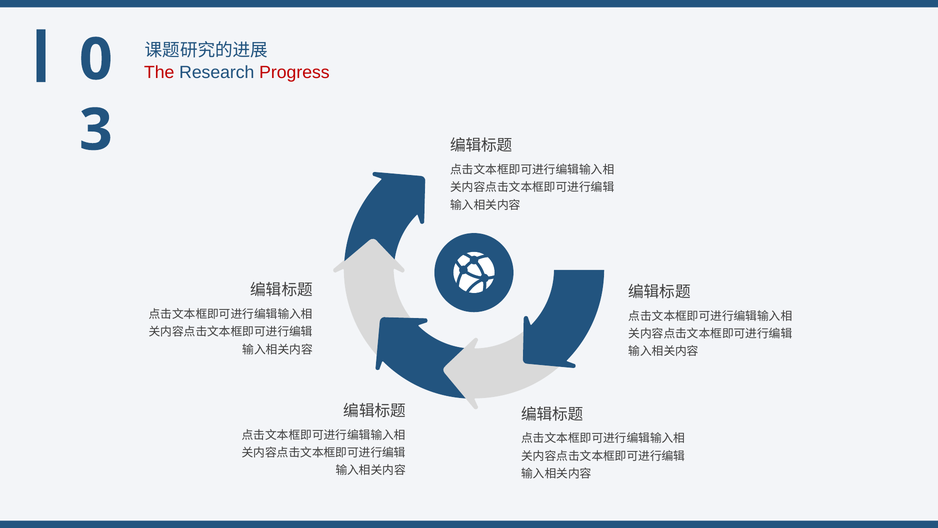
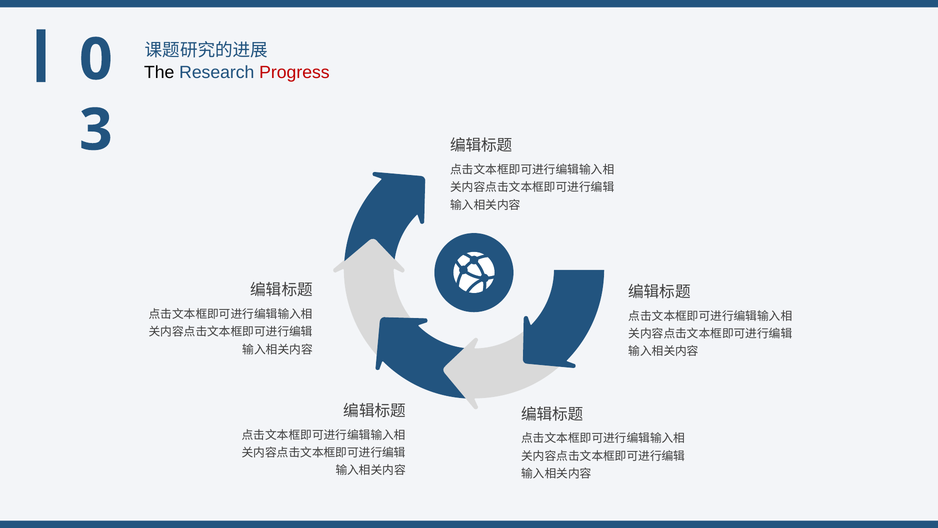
The colour: red -> black (159, 72)
